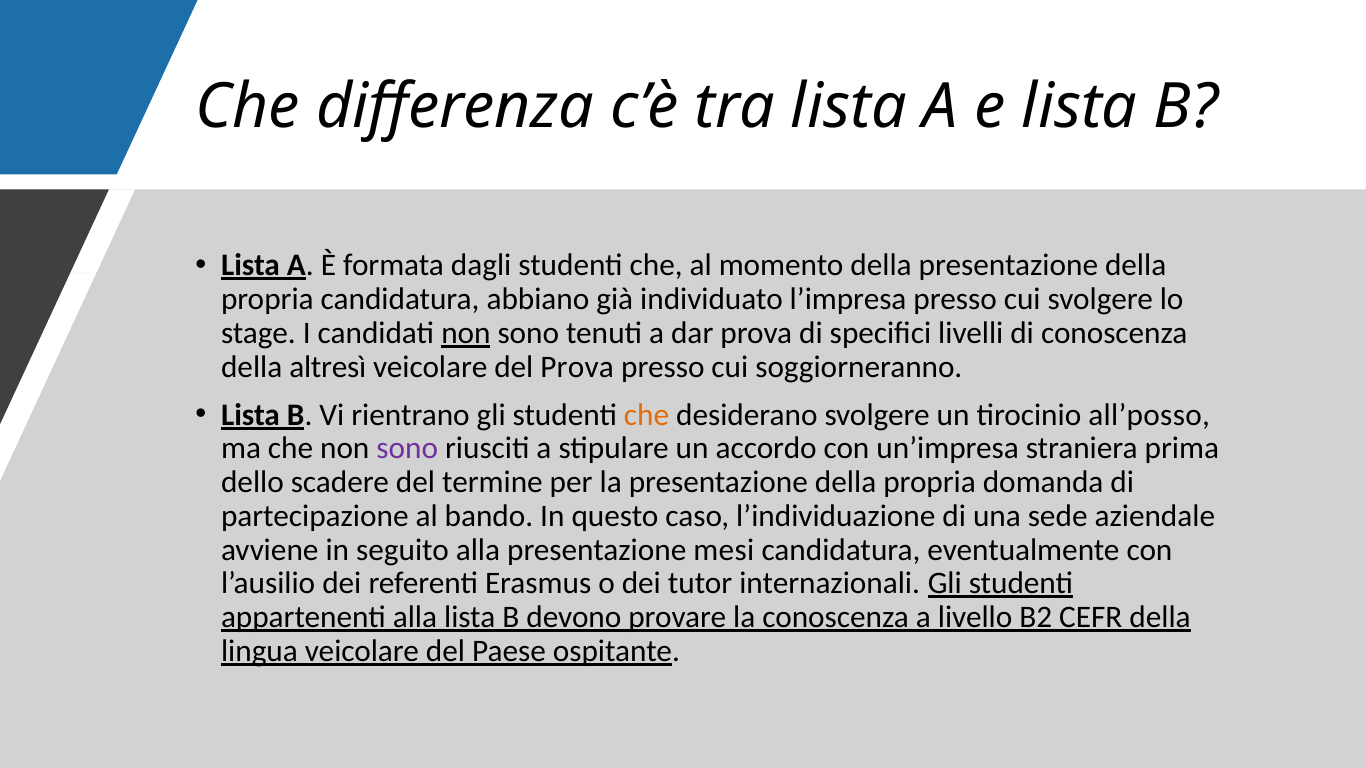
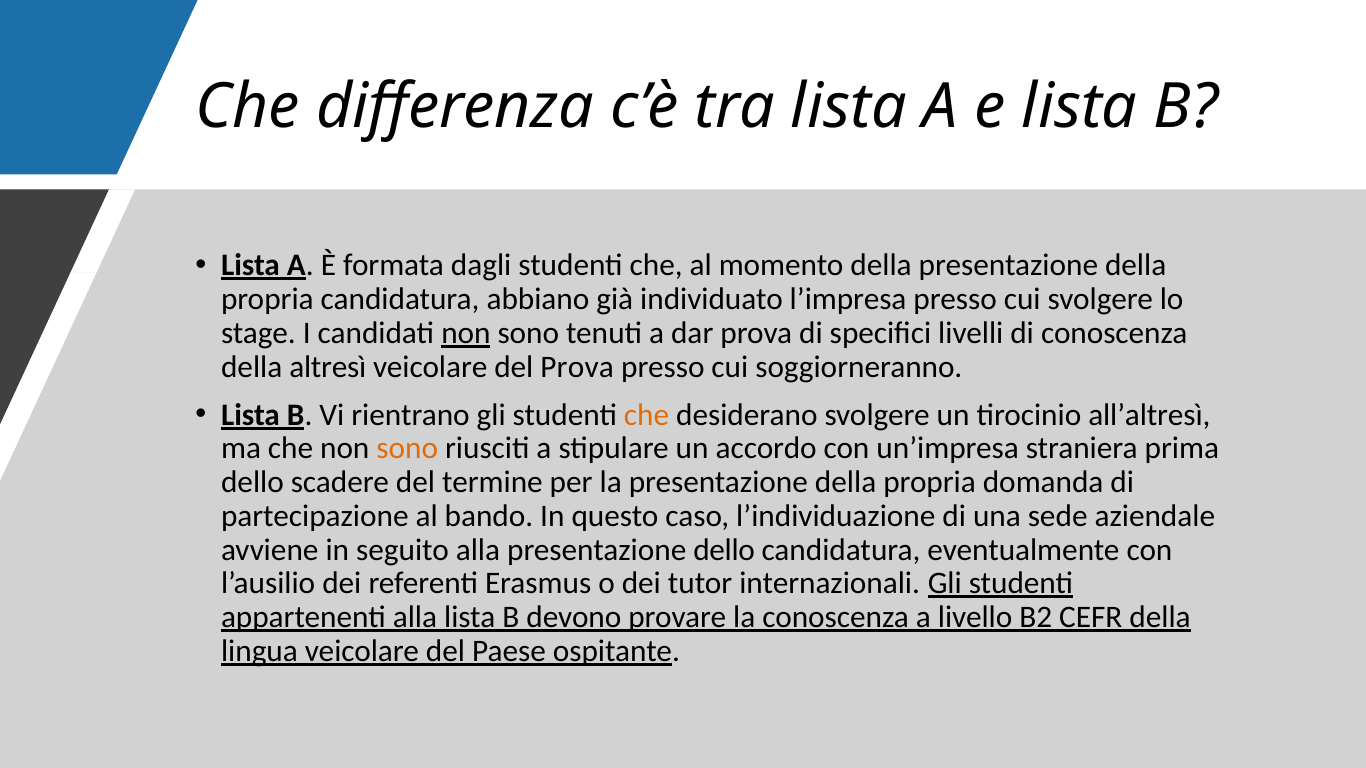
all’posso: all’posso -> all’altresì (1149, 415)
sono colour: purple -> orange (407, 449)
presentazione mesi: mesi -> dello (724, 550)
